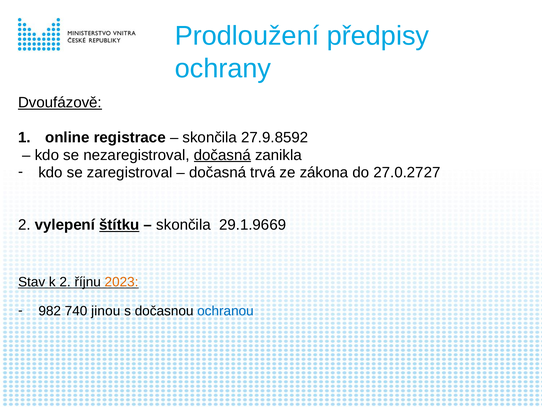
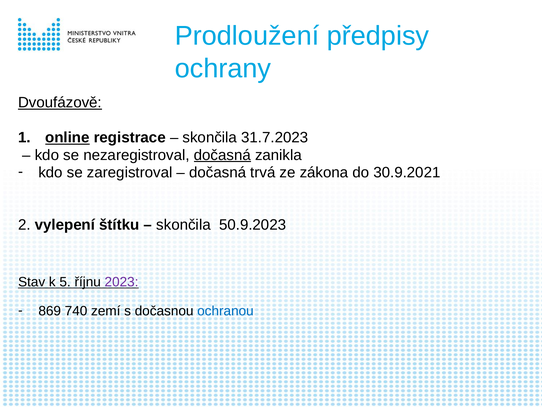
online underline: none -> present (67, 137)
27.9.8592: 27.9.8592 -> 31.7.2023 (275, 137)
27.0.2727: 27.0.2727 -> 30.9.2021 (407, 172)
štítku underline: present -> none (119, 225)
29.1.9669: 29.1.9669 -> 50.9.2023 (253, 225)
k 2: 2 -> 5 (65, 282)
2023 colour: orange -> purple (122, 282)
982: 982 -> 869 (50, 311)
jinou: jinou -> zemí (106, 311)
